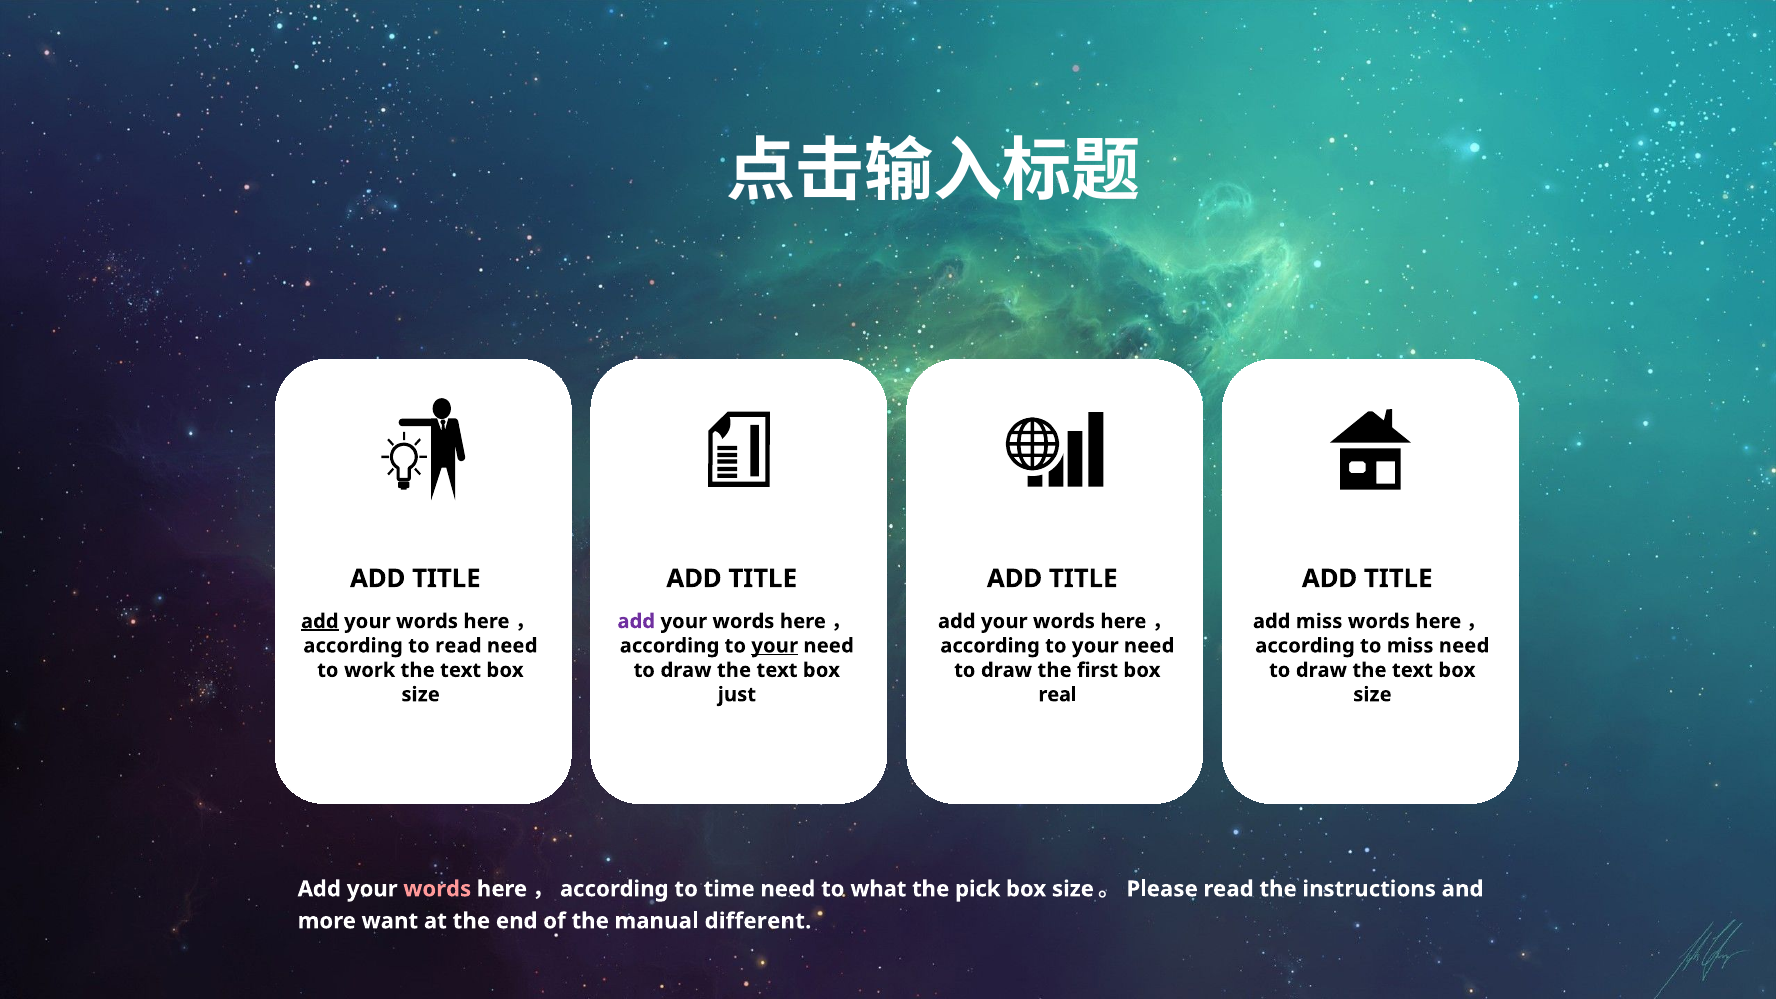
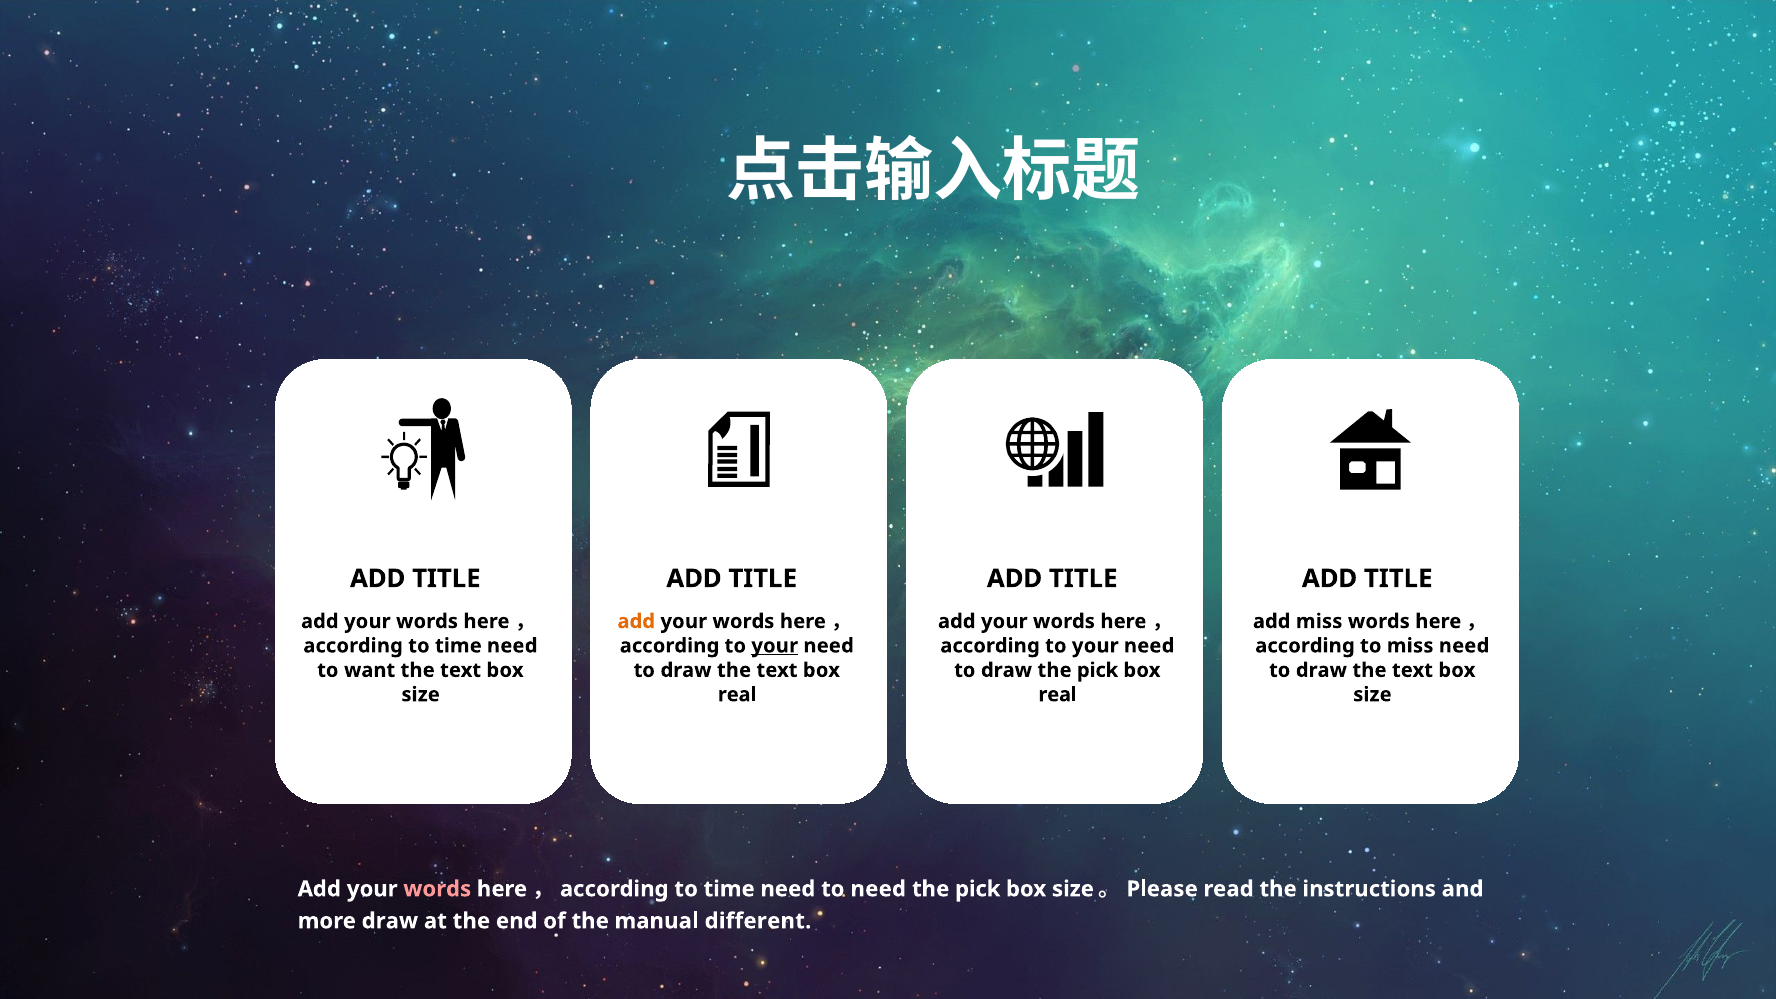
add underline: present -> none (320, 621)
add colour: purple -> orange (636, 621)
read: read -> time (458, 646)
work: work -> want (370, 670)
draw the first: first -> pick (1098, 670)
just: just -> real (737, 695)
to what: what -> need (878, 889)
more want: want -> draw (390, 921)
